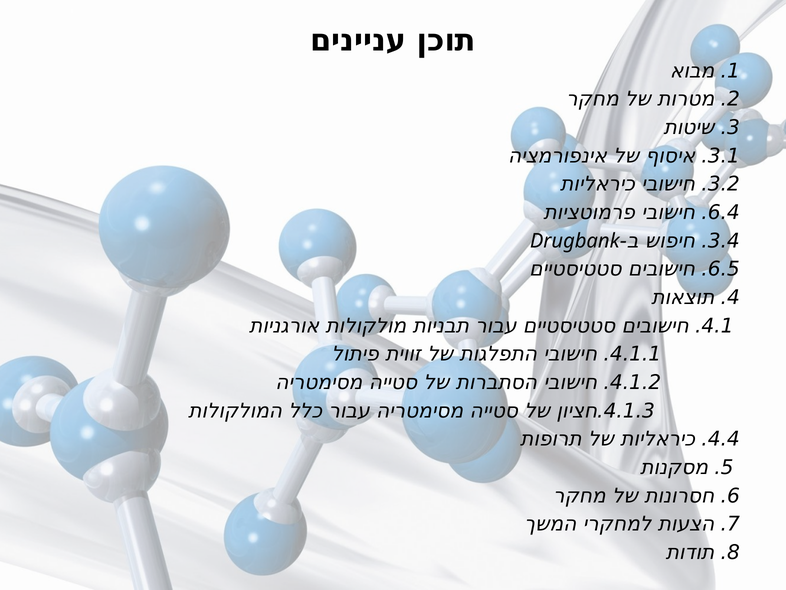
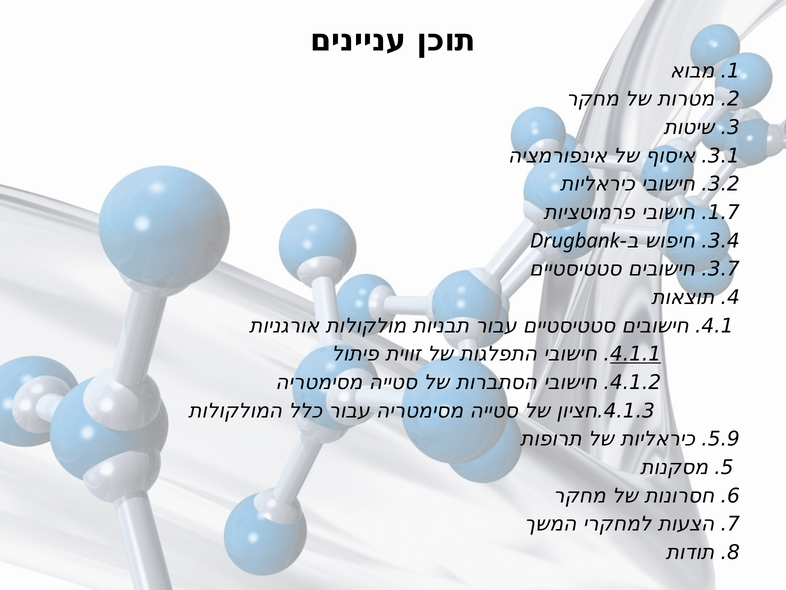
6.4: 6.4 -> 1.7 (724, 212)
6.5: 6.5 -> 3.7 (724, 269)
4.1.1 underline: none -> present (636, 354)
4.4: 4.4 -> 5.9 (724, 439)
